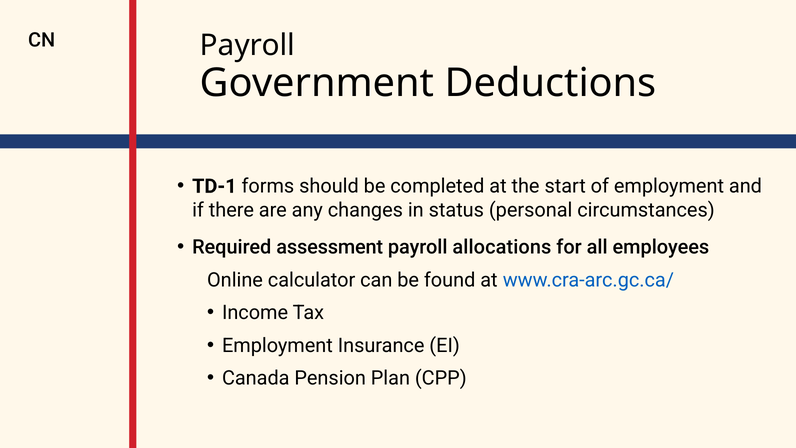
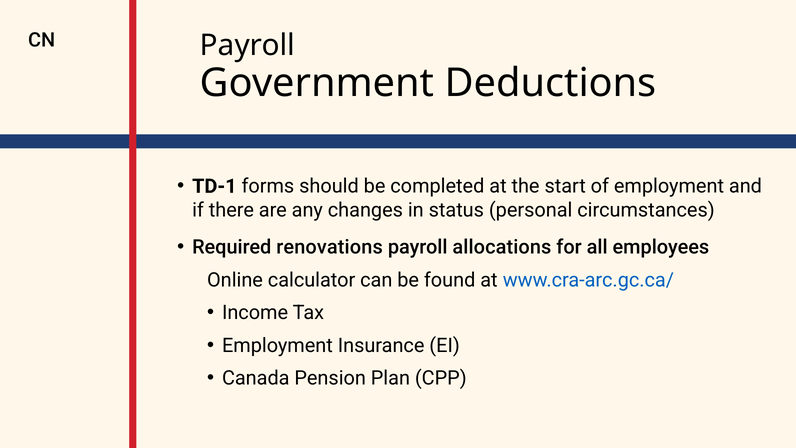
assessment: assessment -> renovations (330, 247)
